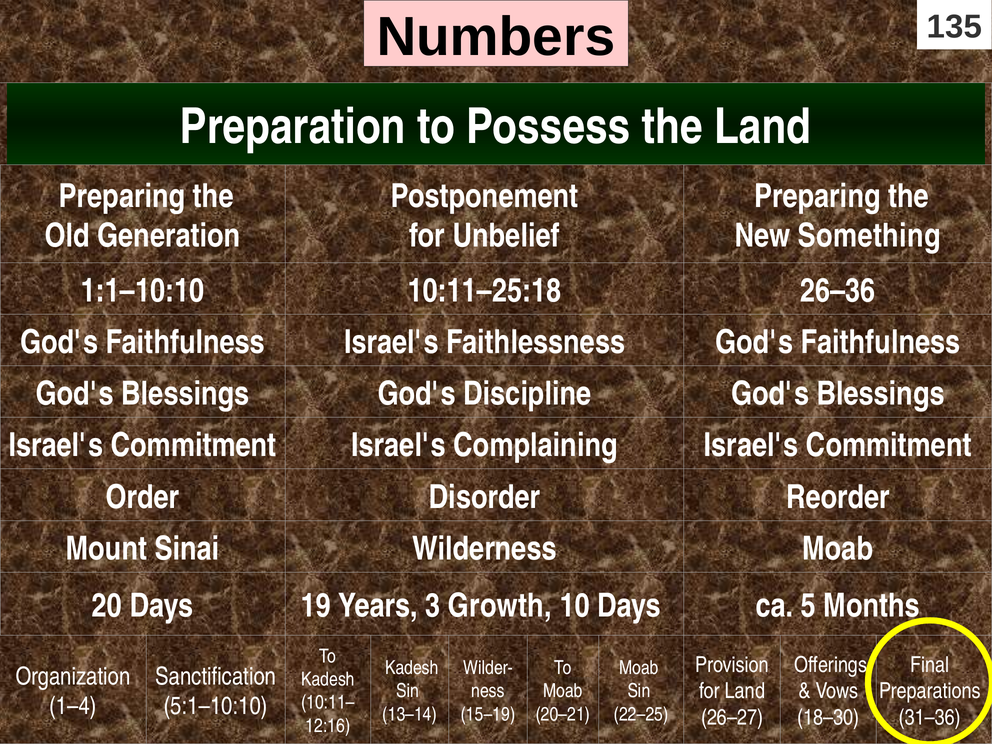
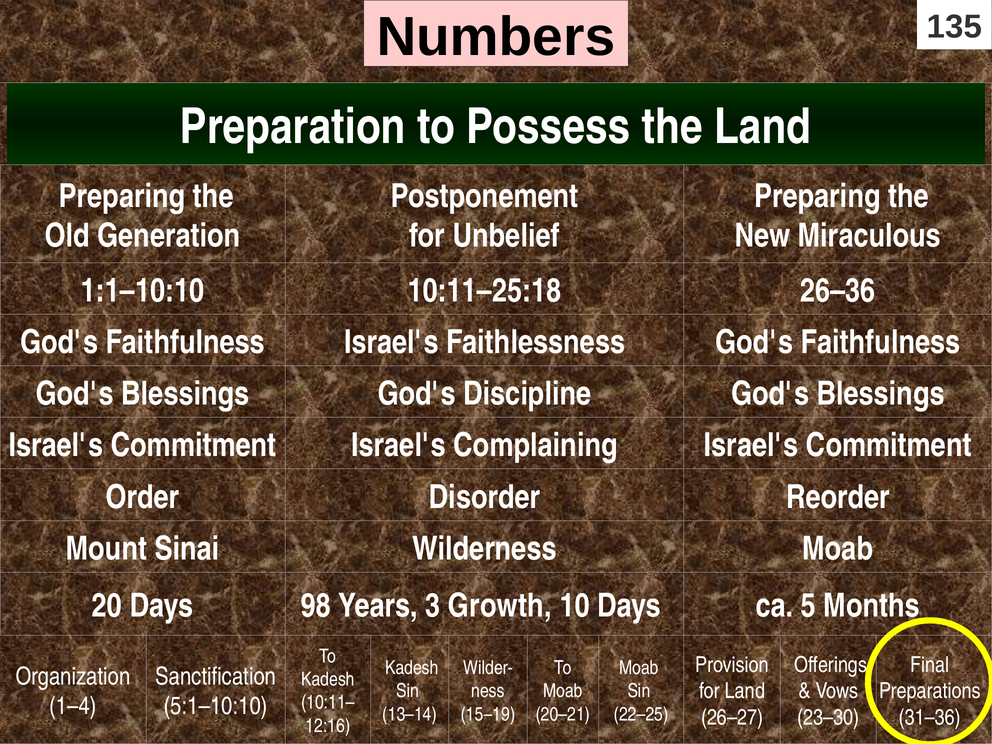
Something: Something -> Miraculous (869, 236)
19: 19 -> 98 (316, 606)
18–30: 18–30 -> 23–30 (828, 718)
